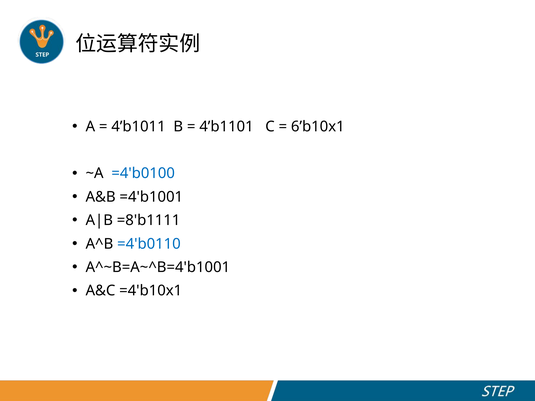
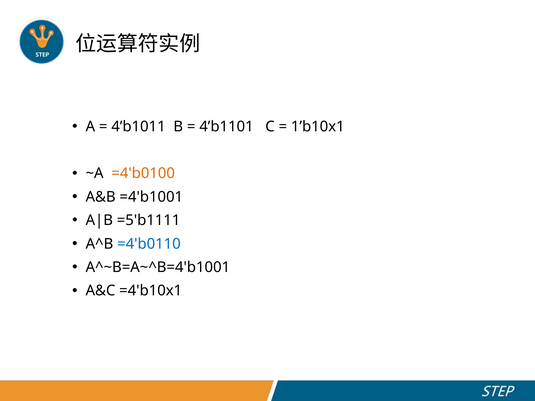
6’b10x1: 6’b10x1 -> 1’b10x1 (318, 127)
=4'b0100 colour: blue -> orange (143, 173)
=8'b1111: =8'b1111 -> =5'b1111 (149, 220)
